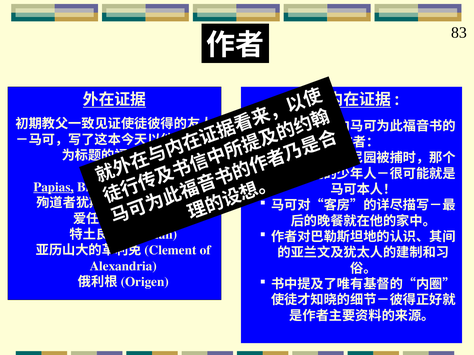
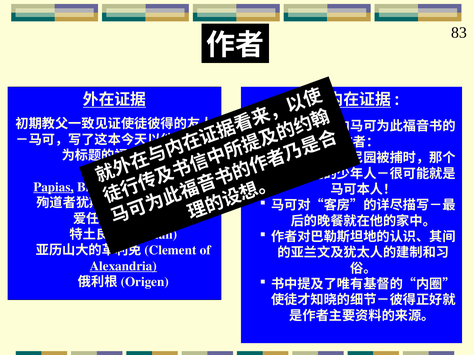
Alexandria underline: none -> present (123, 266)
